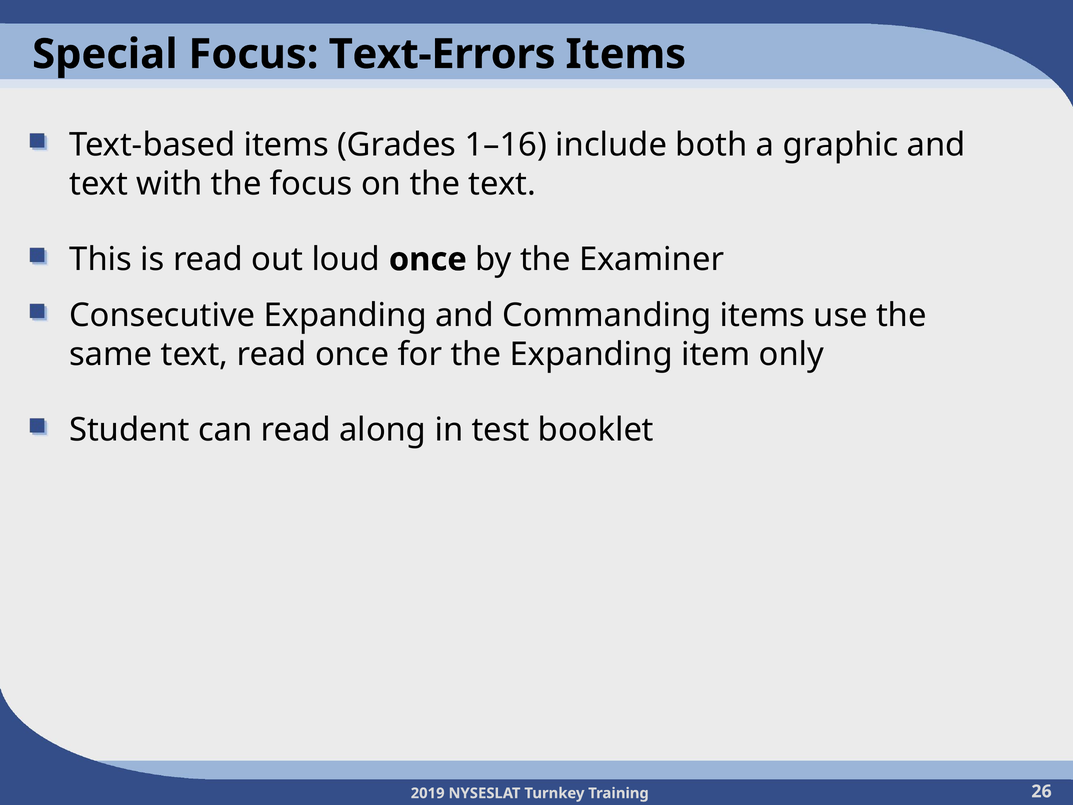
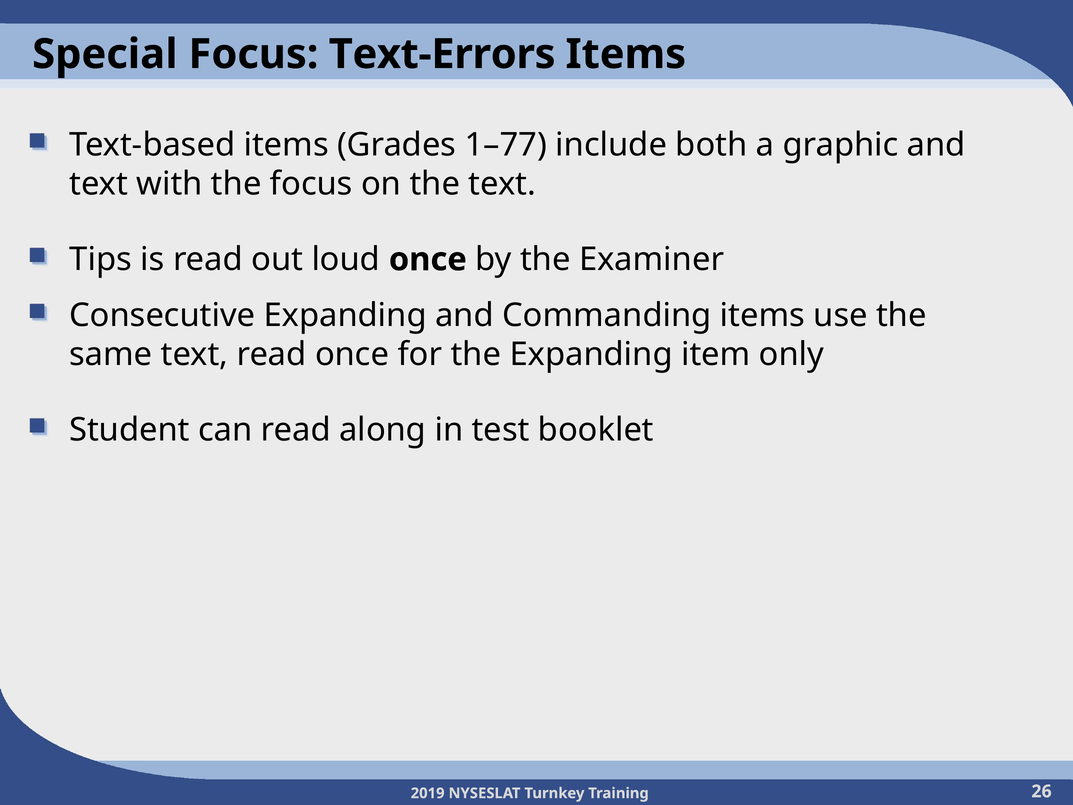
1–16: 1–16 -> 1–77 (506, 145)
This: This -> Tips (101, 259)
